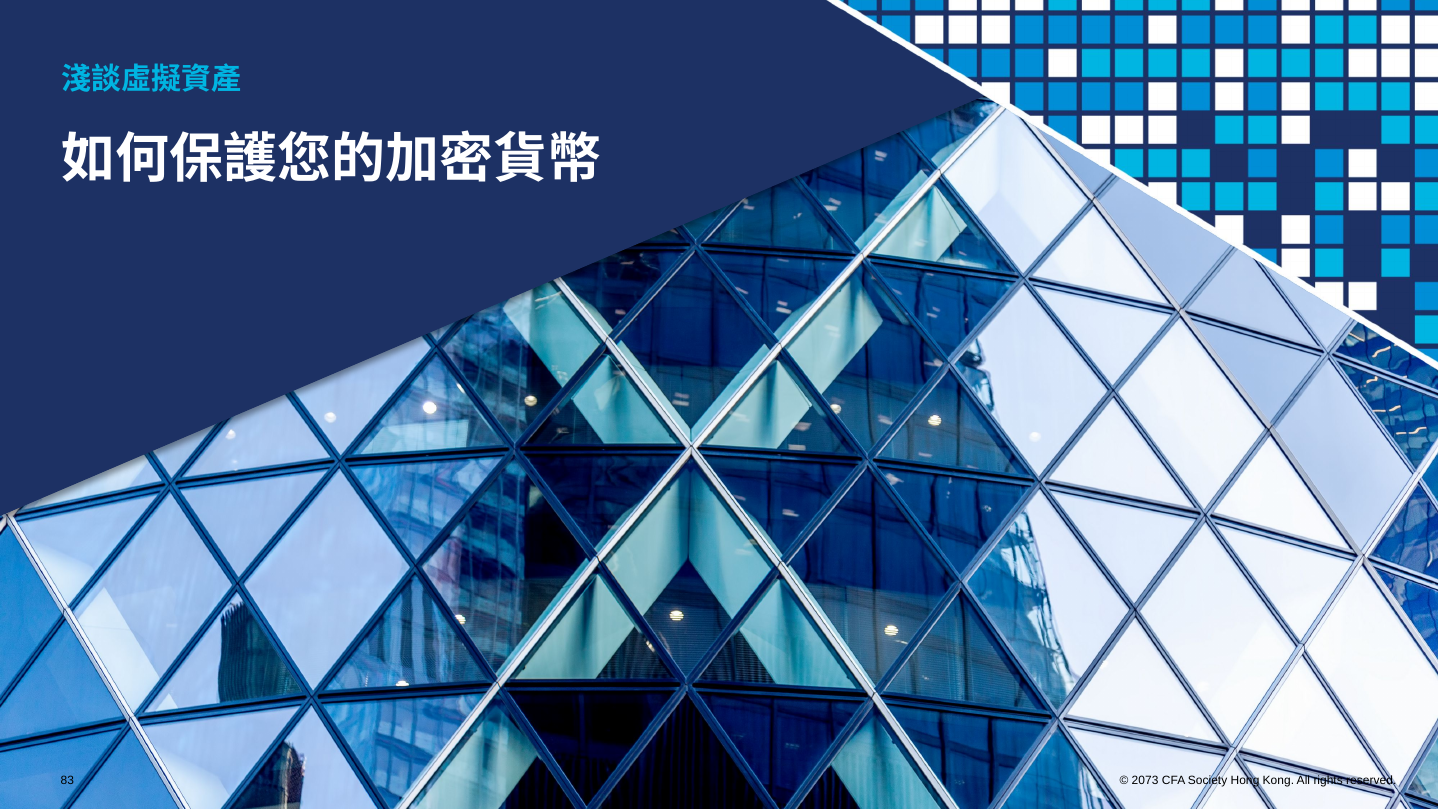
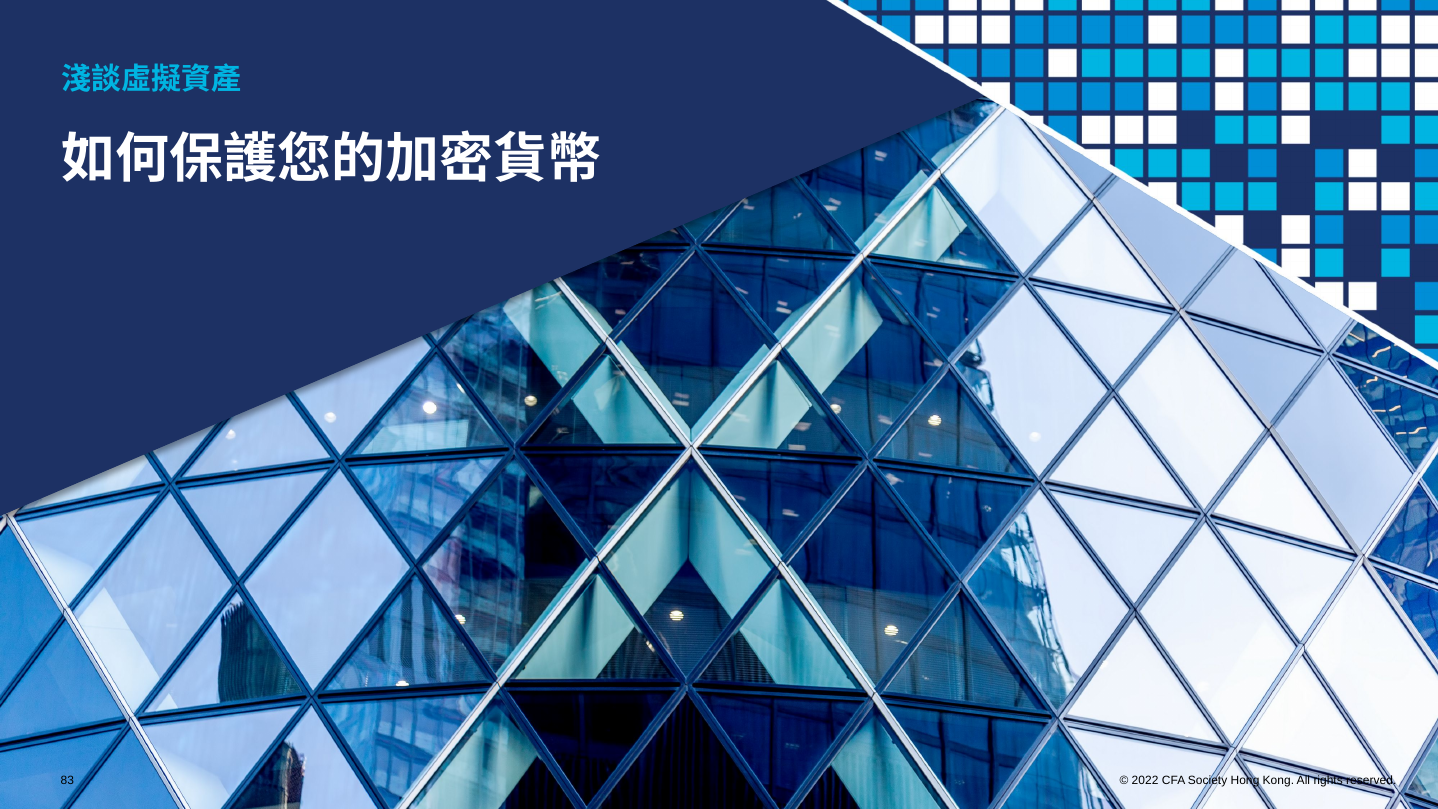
2073: 2073 -> 2022 (1145, 780)
